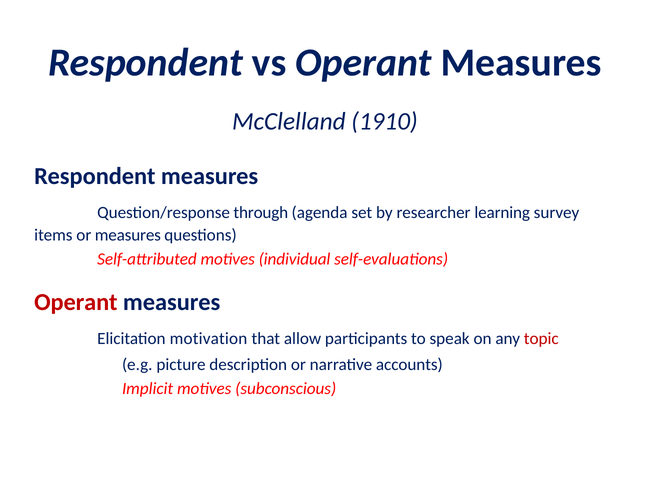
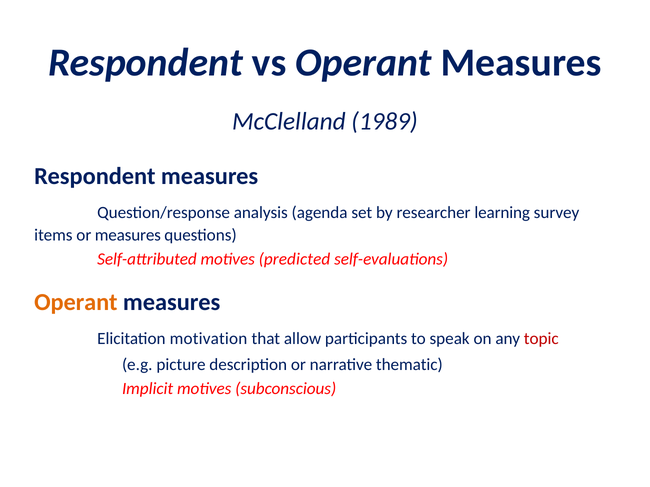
1910: 1910 -> 1989 (384, 122)
through: through -> analysis (261, 213)
individual: individual -> predicted (294, 259)
Operant colour: red -> orange (76, 302)
accounts: accounts -> thematic (409, 365)
